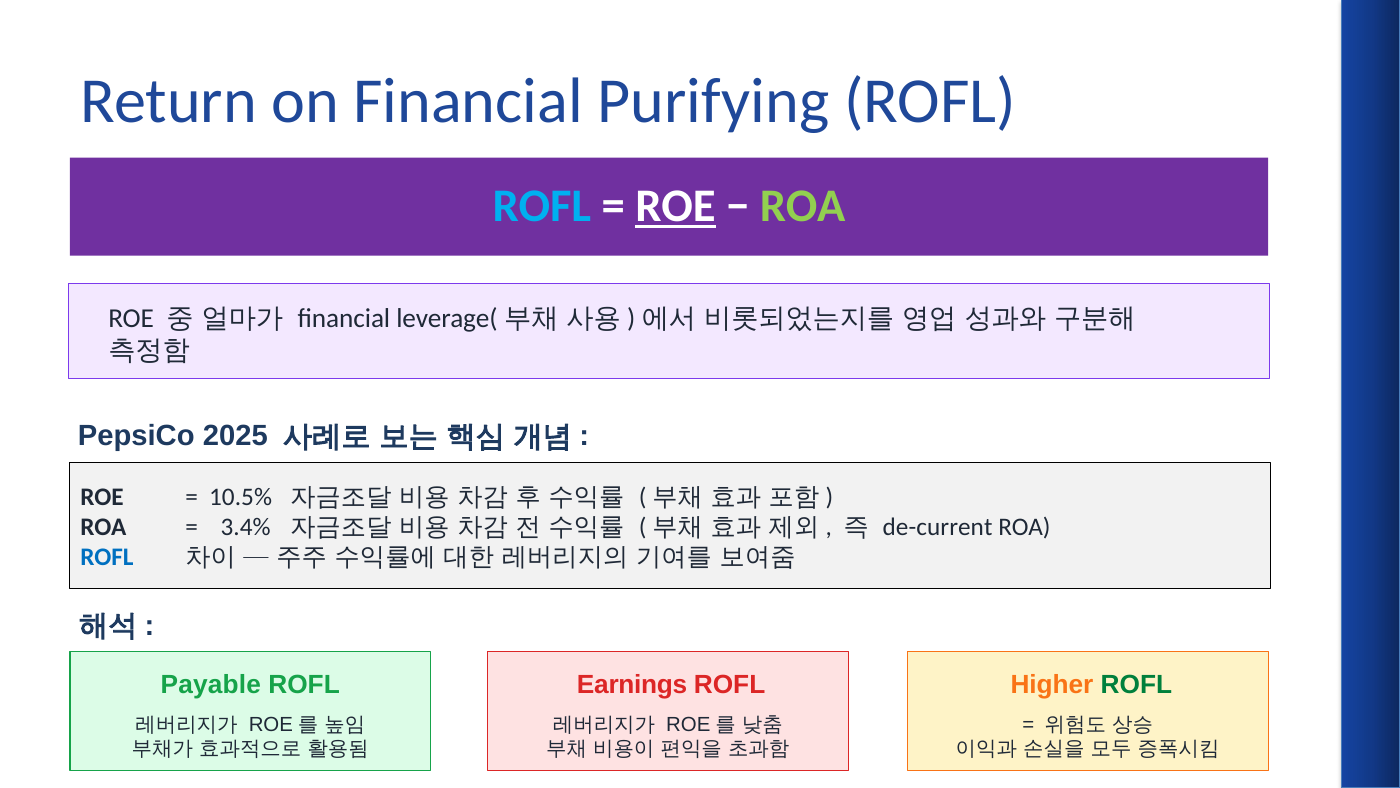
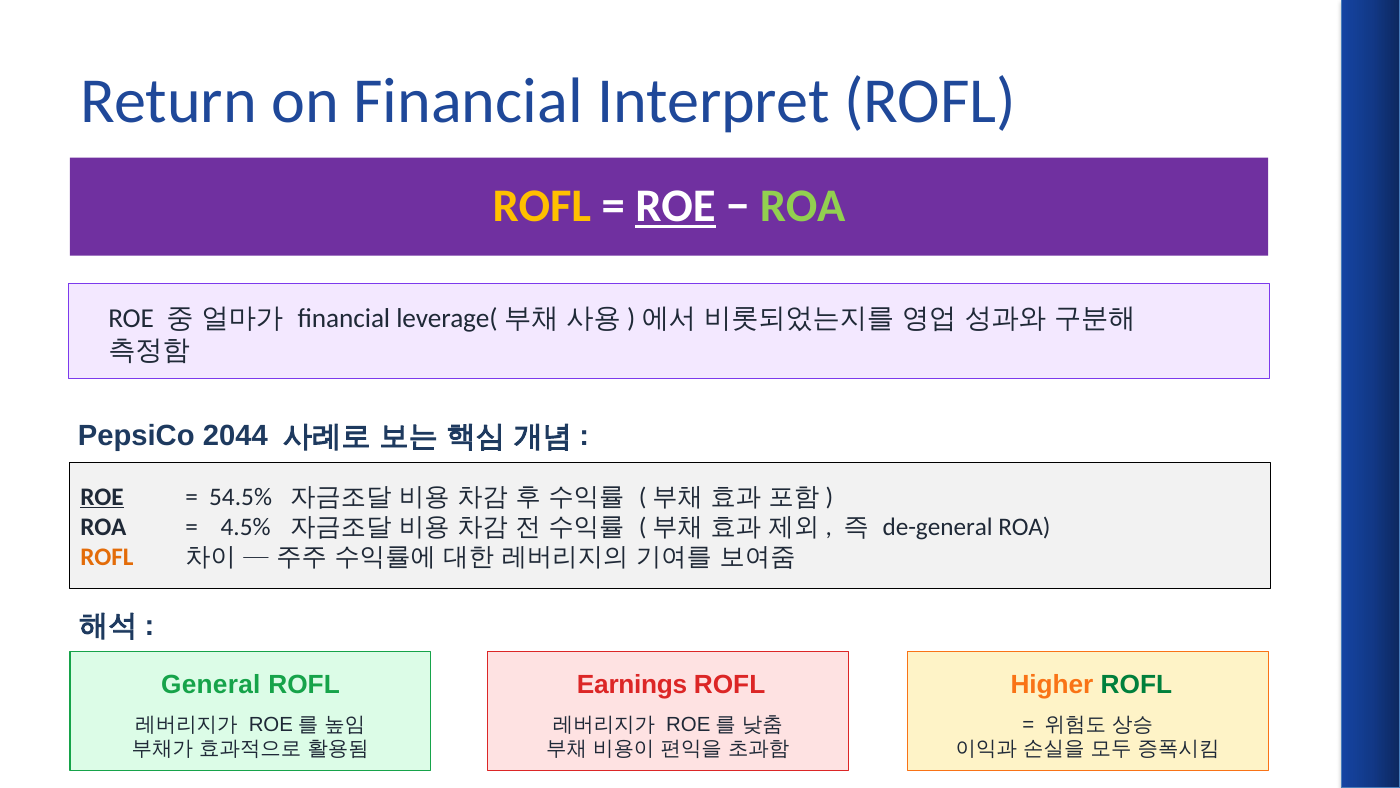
Purifying: Purifying -> Interpret (714, 102)
ROFL colour: light blue -> yellow (542, 206)
2025: 2025 -> 2044 (235, 436)
ROE underline: none -> present (102, 496)
10.5%: 10.5% -> 54.5% (241, 496)
3.4%: 3.4% -> 4.5% (246, 527)
de-current: de-current -> de-general (938, 527)
ROFL colour: blue -> orange (107, 557)
Payable: Payable -> General (211, 684)
